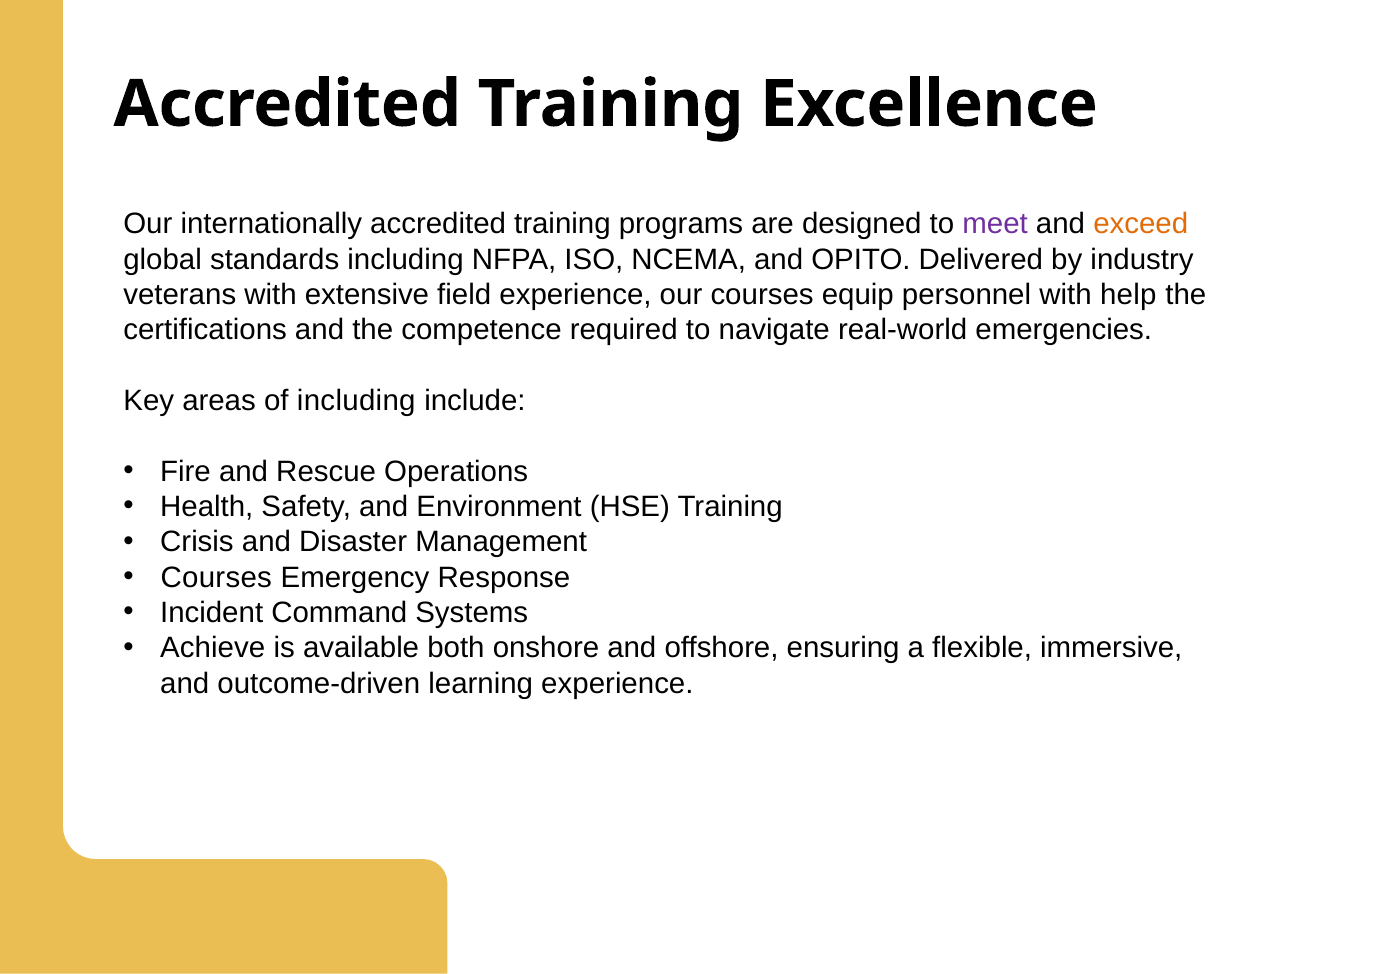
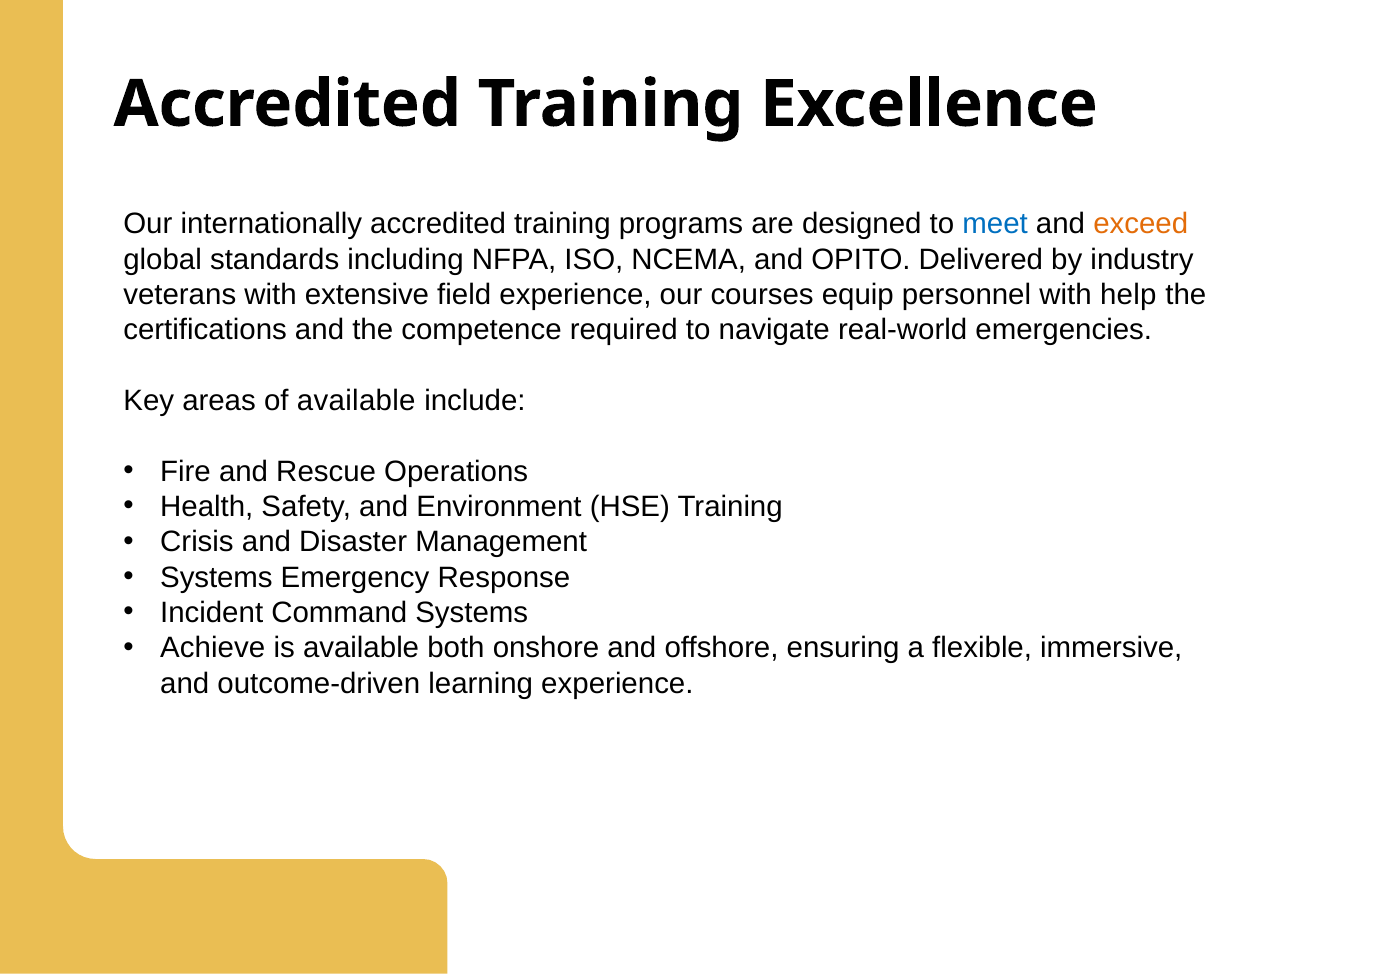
meet colour: purple -> blue (995, 224)
of including: including -> available (356, 401)
Courses: Courses -> Systems (216, 578)
